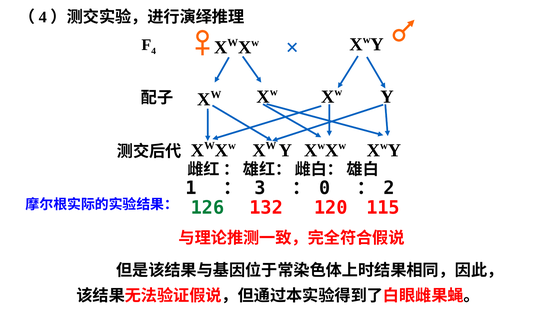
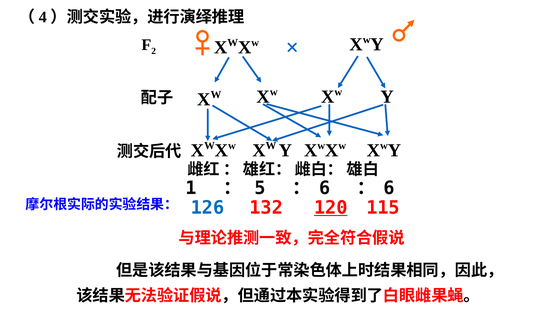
4: 4 -> 2 (154, 51)
3: 3 -> 5 (260, 188)
0: 0 -> 6 (325, 188)
2: 2 -> 6 (389, 188)
126 colour: green -> blue (208, 207)
120 underline: none -> present (331, 207)
